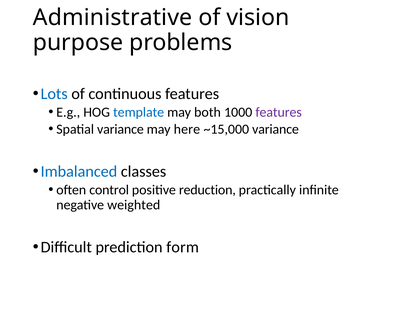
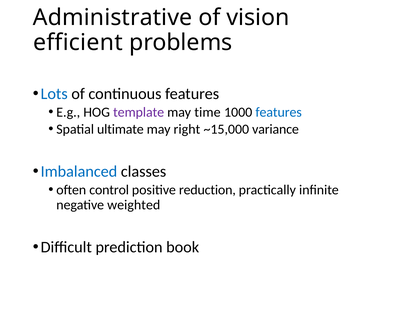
purpose: purpose -> efficient (78, 43)
template colour: blue -> purple (139, 112)
both: both -> time (207, 112)
features colour: purple -> blue (279, 112)
Spatial variance: variance -> ultimate (120, 130)
here: here -> right (187, 130)
form: form -> book (183, 248)
